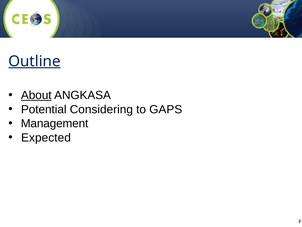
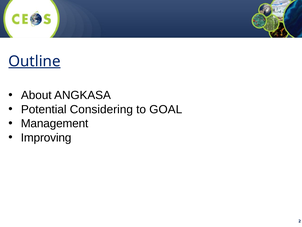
About underline: present -> none (36, 95)
GAPS: GAPS -> GOAL (166, 109)
Expected: Expected -> Improving (46, 137)
